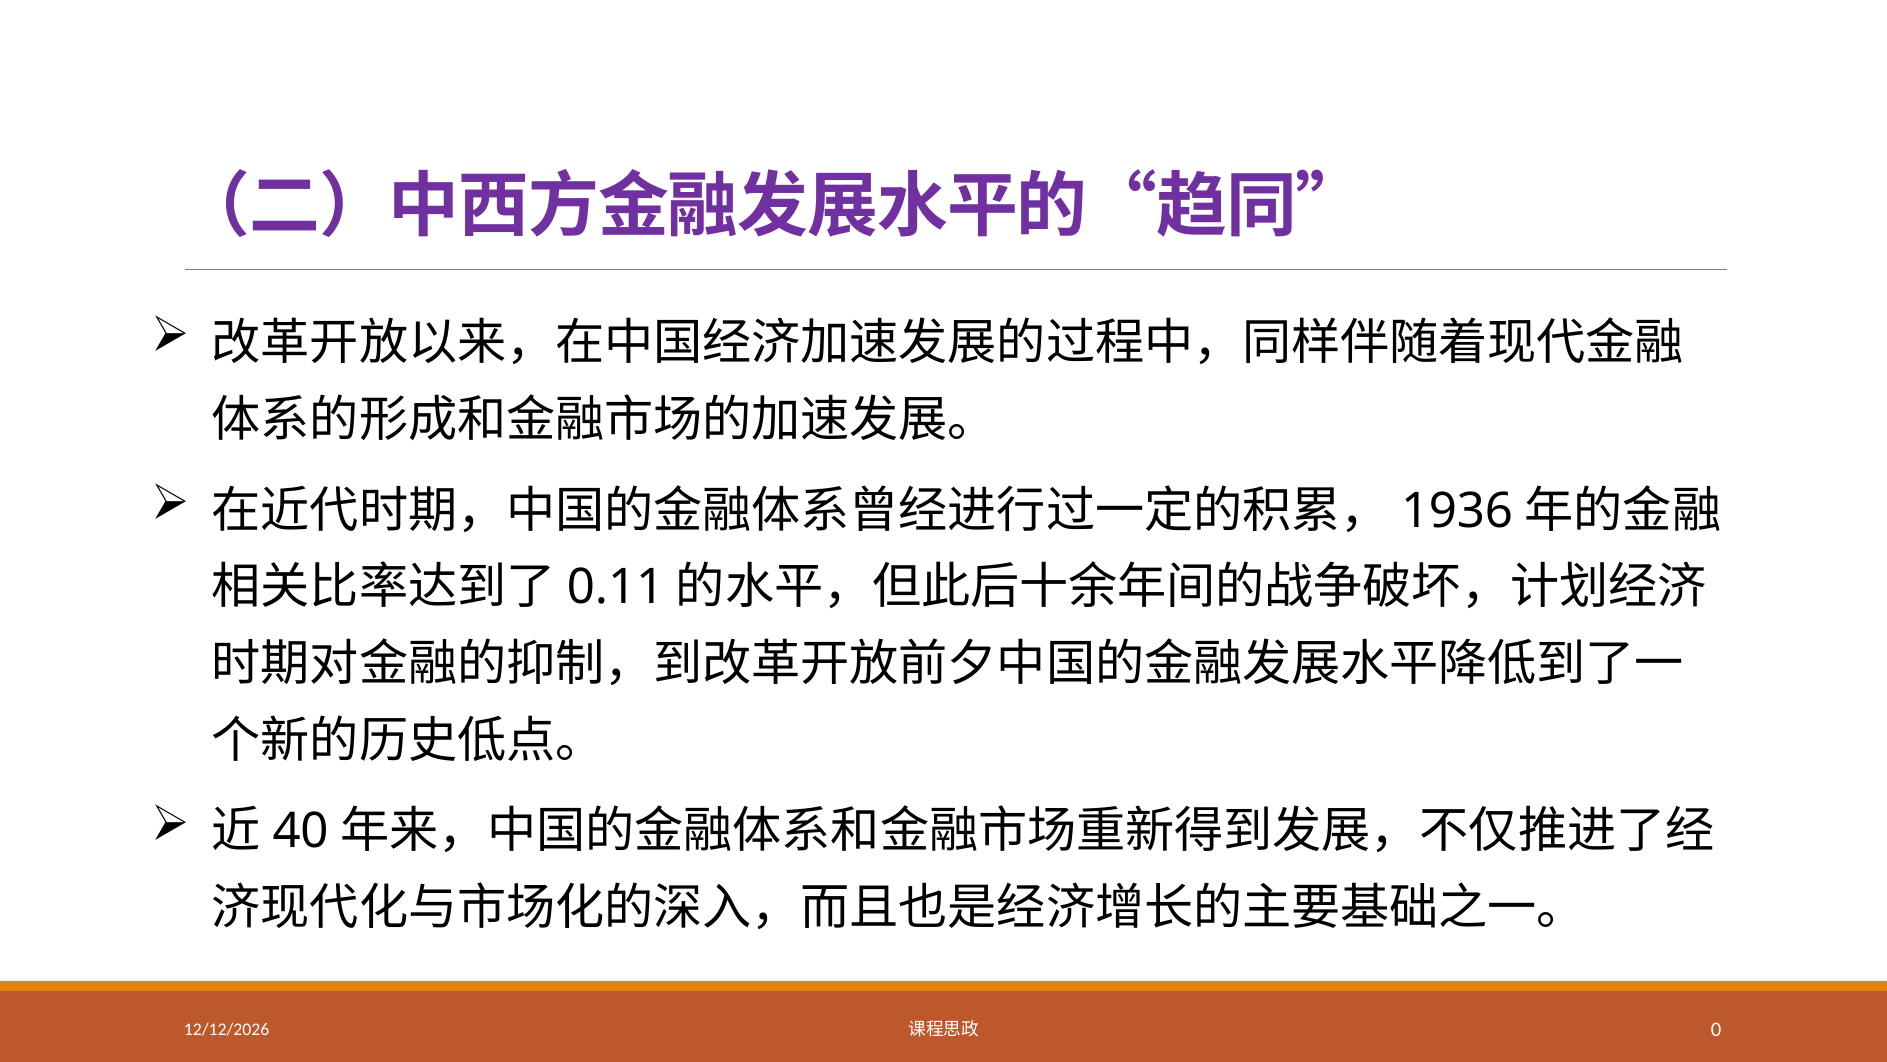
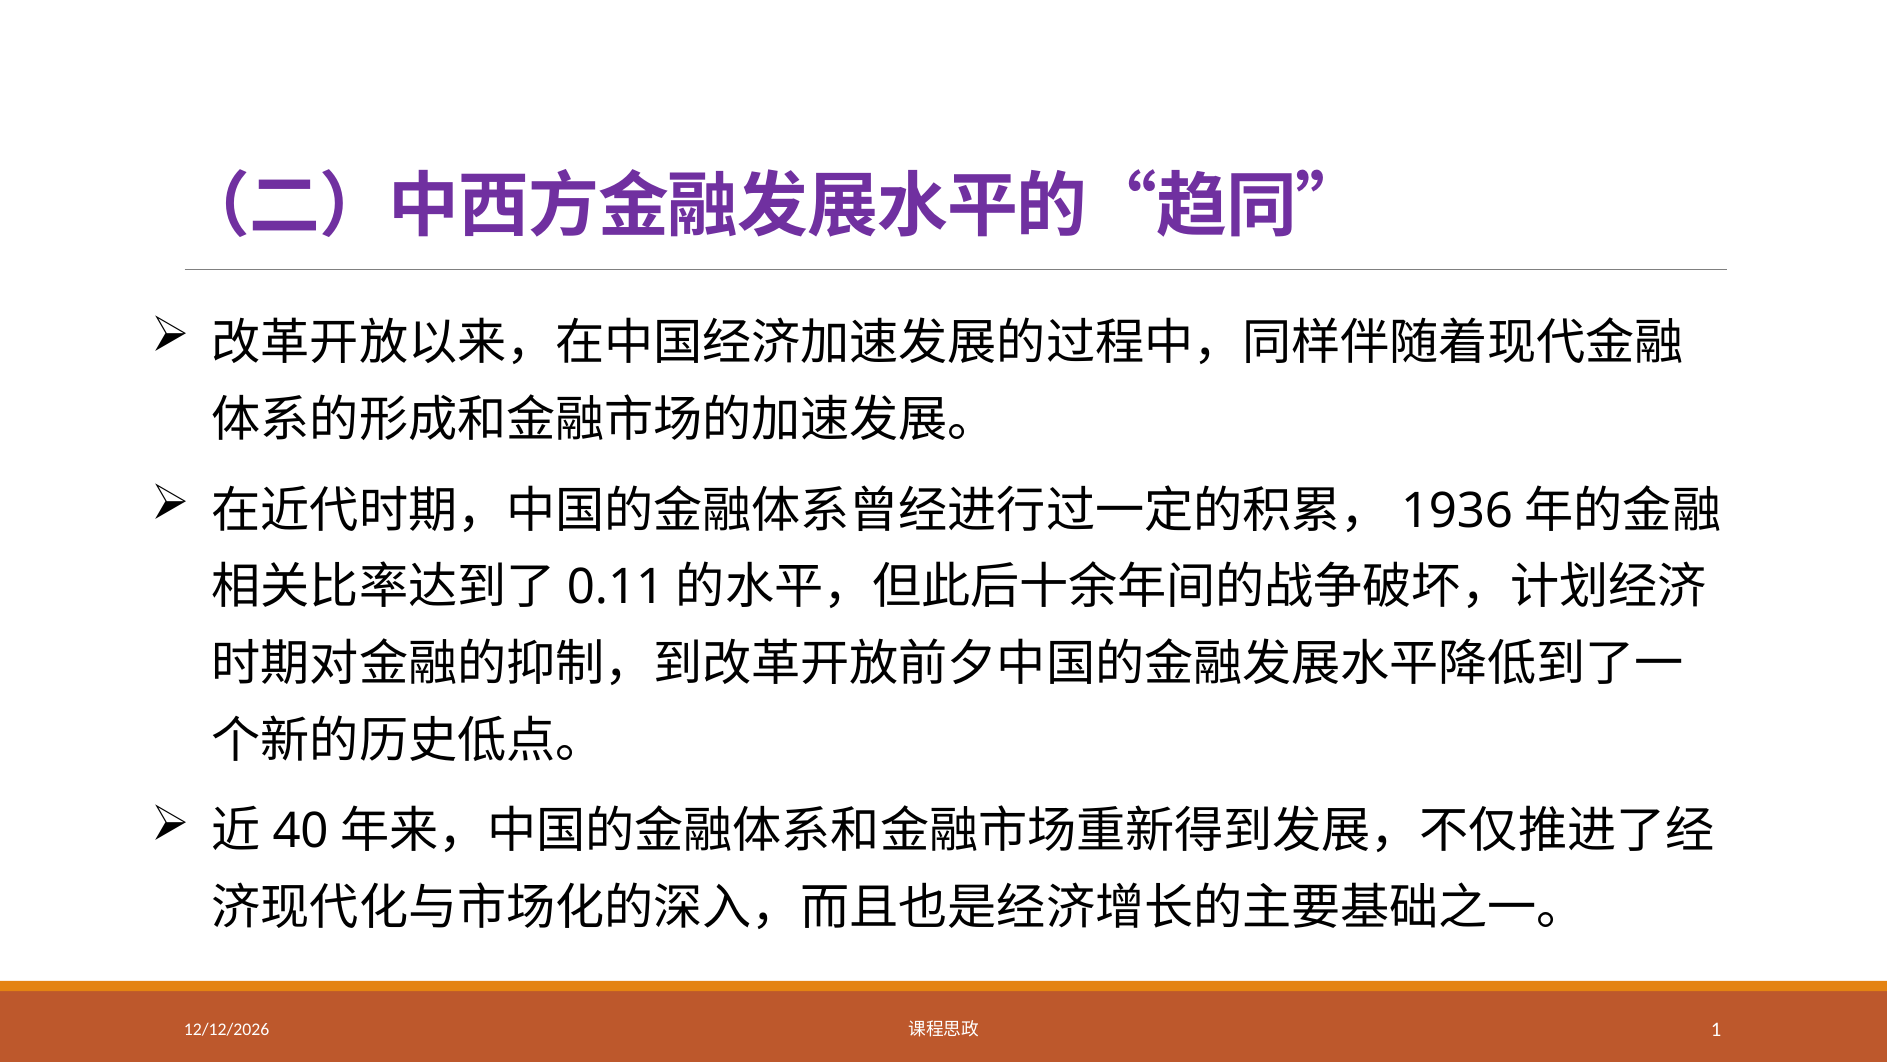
0: 0 -> 1 (1716, 1029)
